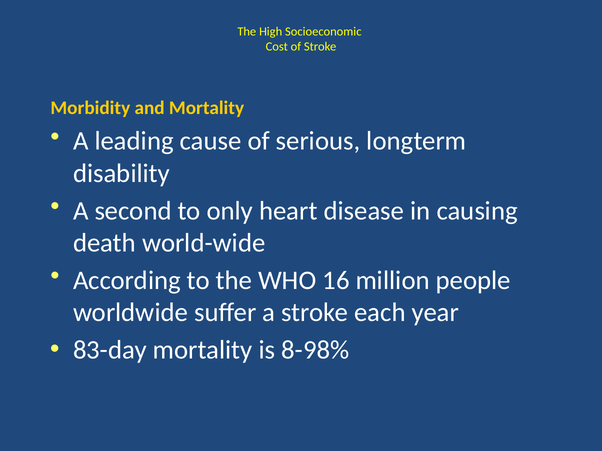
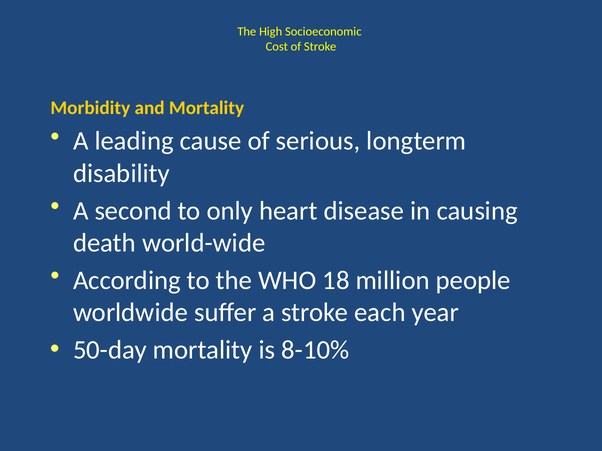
16: 16 -> 18 (336, 281)
83-day: 83-day -> 50-day (110, 350)
8-98%: 8-98% -> 8-10% (315, 350)
